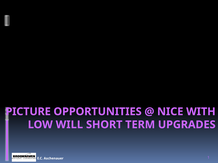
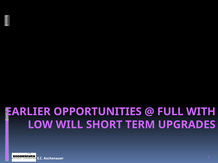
PICTURE: PICTURE -> EARLIER (28, 112)
NICE: NICE -> FULL (170, 112)
